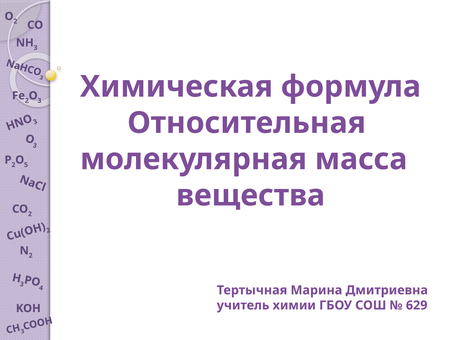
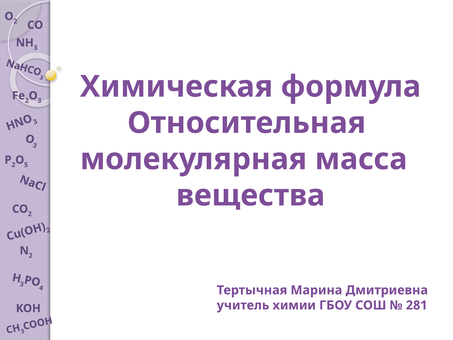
629: 629 -> 281 (417, 305)
